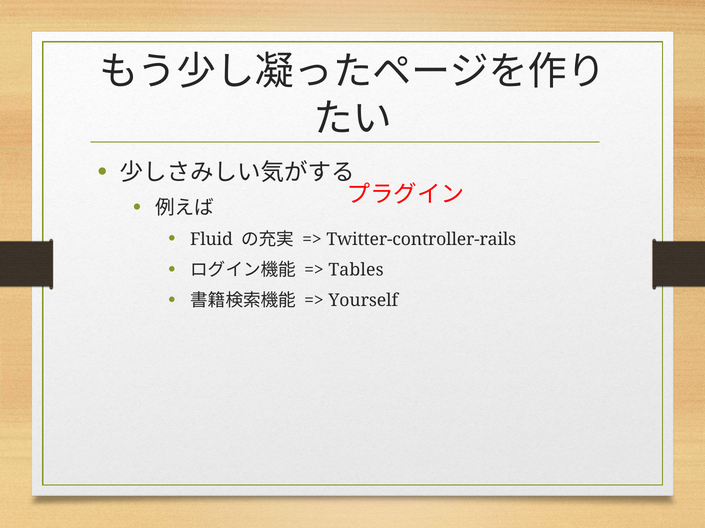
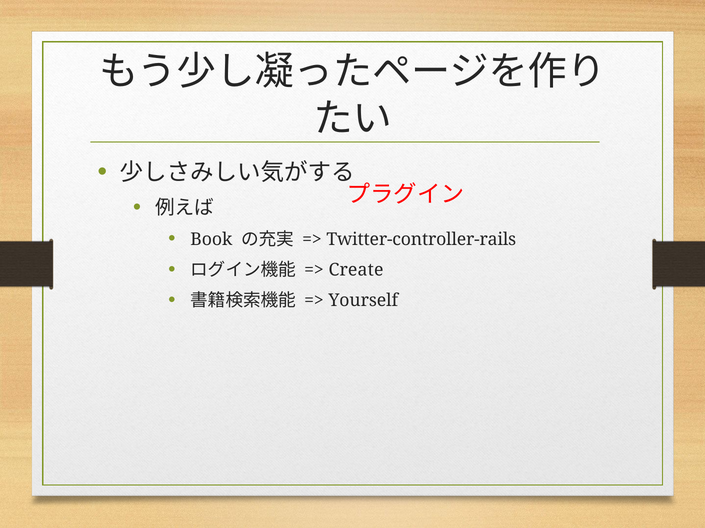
Fluid: Fluid -> Book (211, 240)
Tables: Tables -> Create (356, 270)
